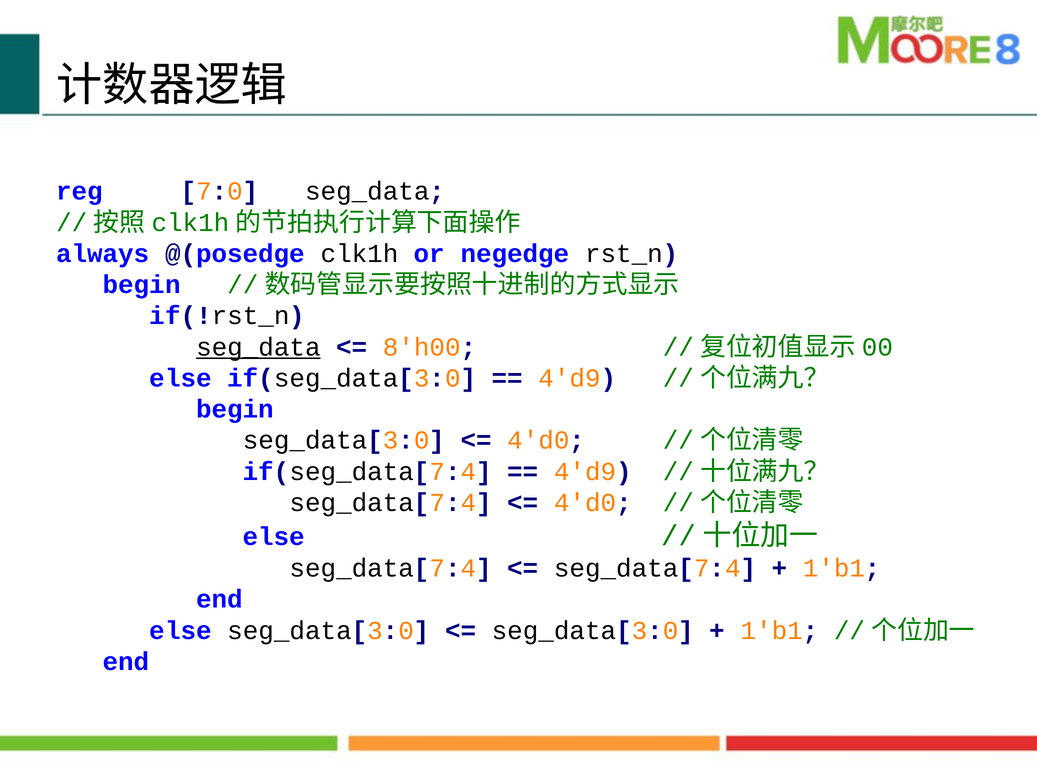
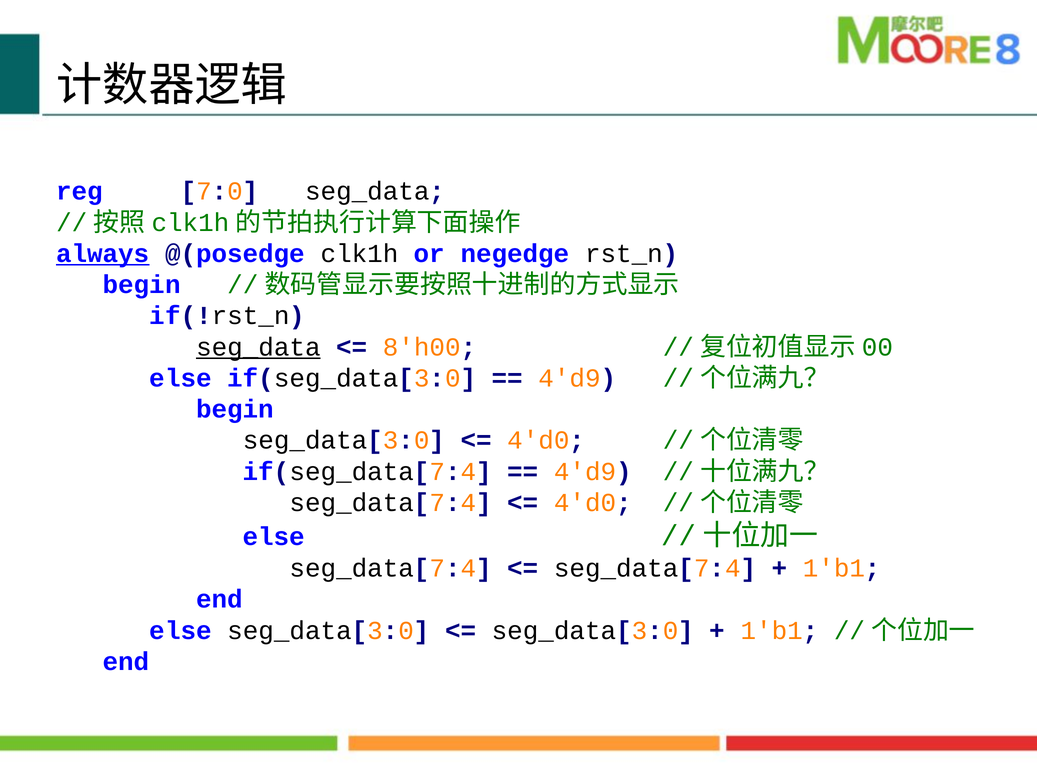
always underline: none -> present (103, 254)
